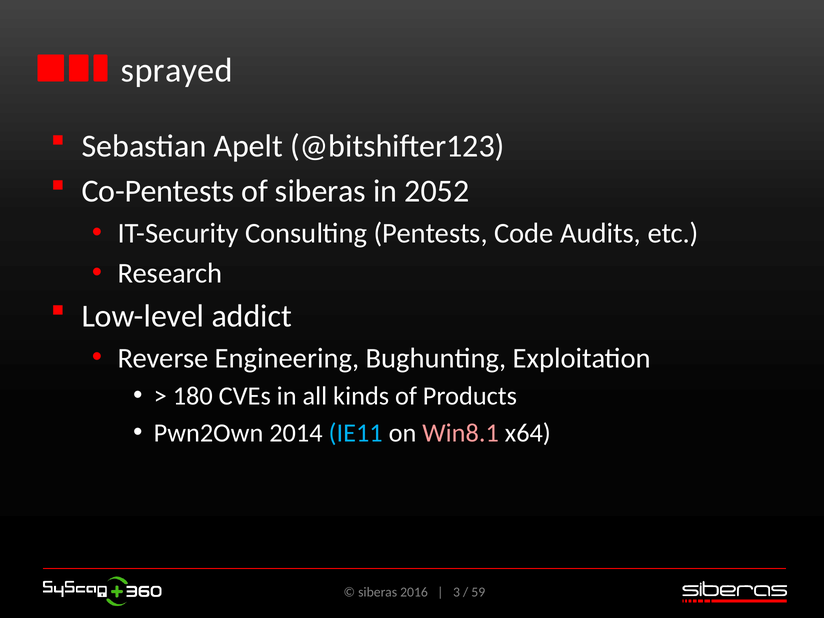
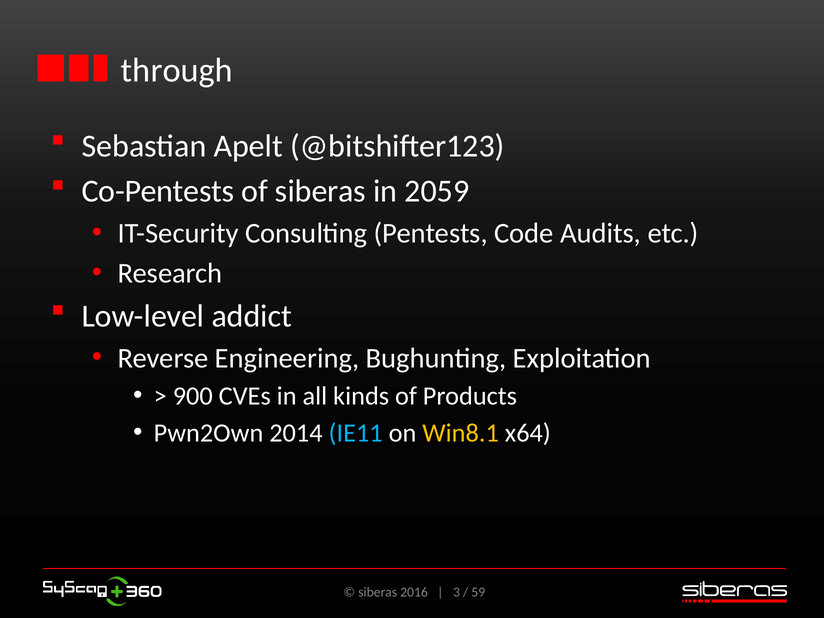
sprayed: sprayed -> through (177, 70)
2052: 2052 -> 2059 (437, 191)
180: 180 -> 900 (193, 396)
Win8.1 colour: pink -> yellow (461, 433)
